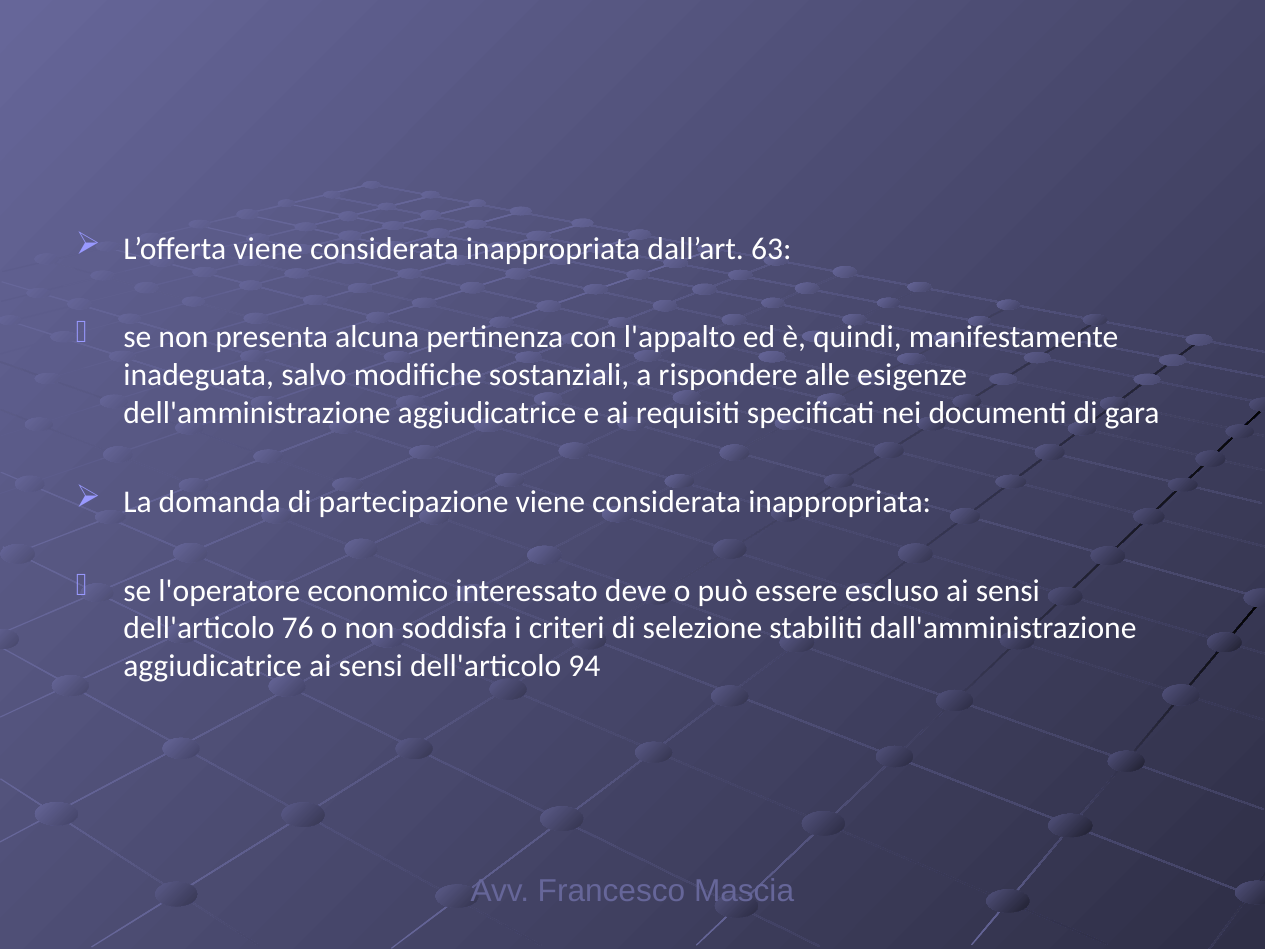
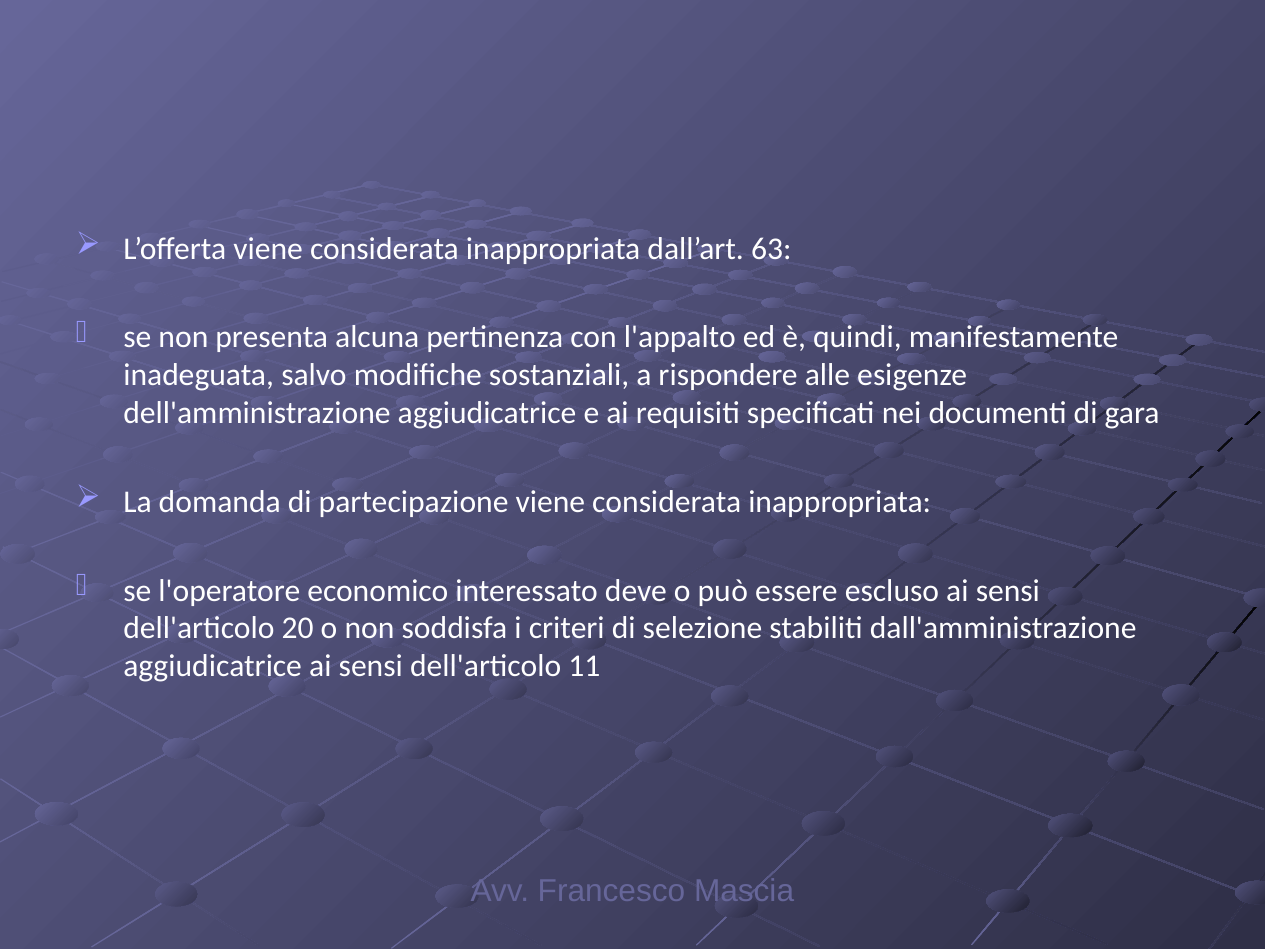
76: 76 -> 20 (298, 628)
94: 94 -> 11 (584, 666)
